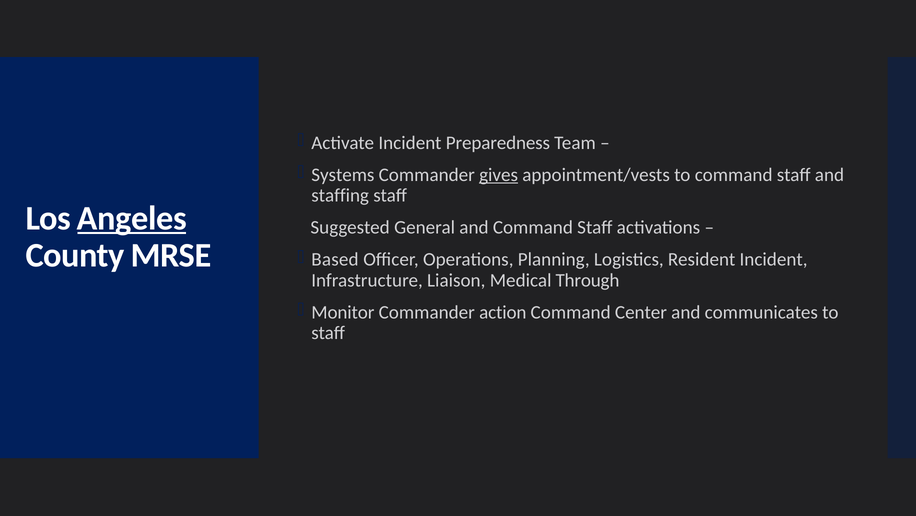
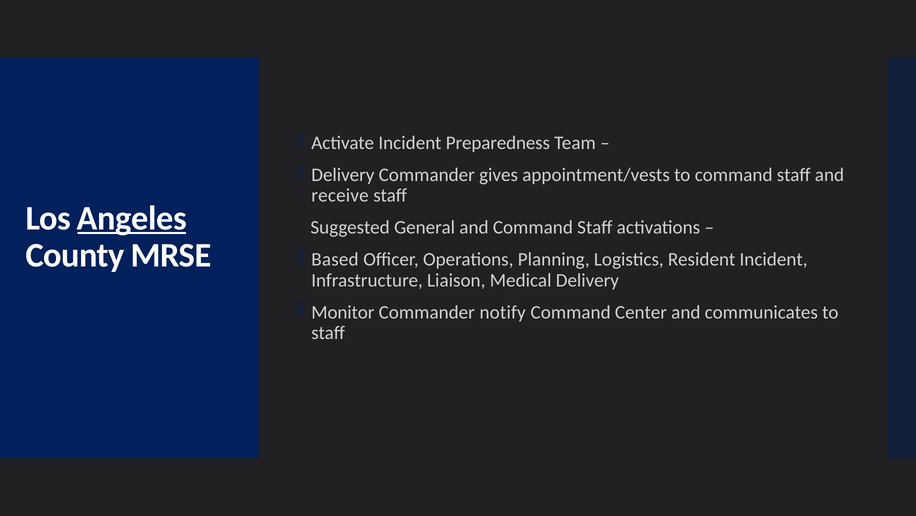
Systems: Systems -> Delivery (343, 175)
gives underline: present -> none (499, 175)
staffing: staffing -> receive (340, 195)
Medical Through: Through -> Delivery (587, 280)
action: action -> notify (503, 312)
